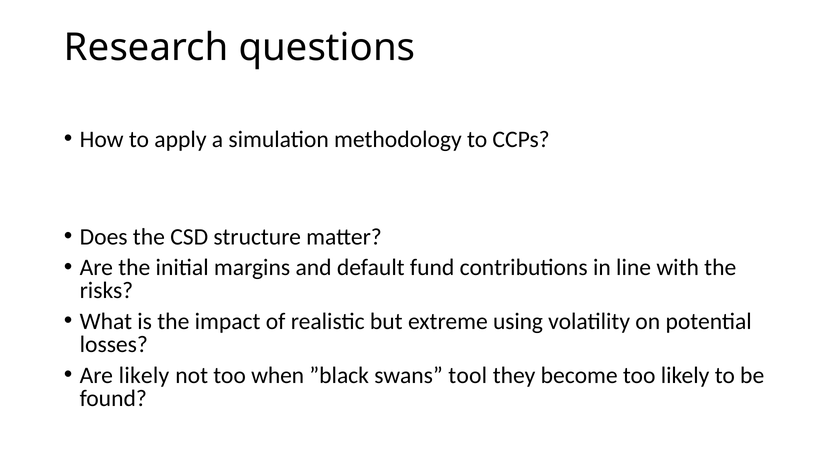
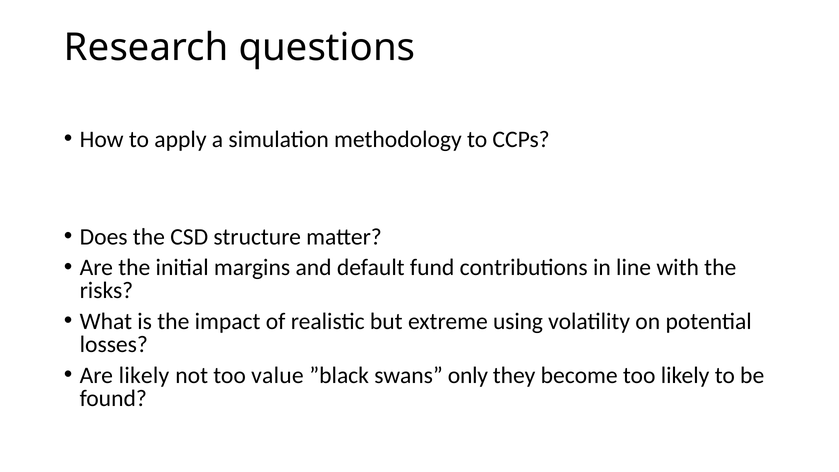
when: when -> value (277, 375)
tool: tool -> only (468, 375)
